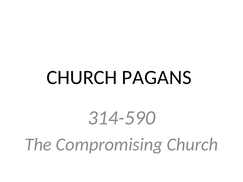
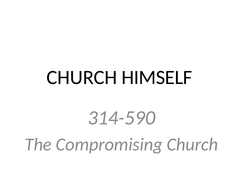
PAGANS: PAGANS -> HIMSELF (157, 78)
